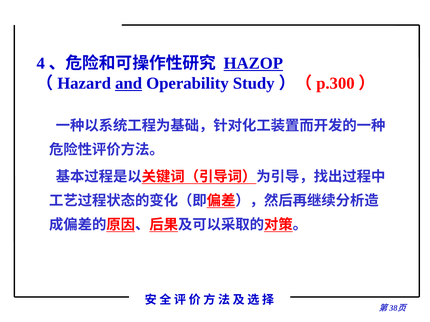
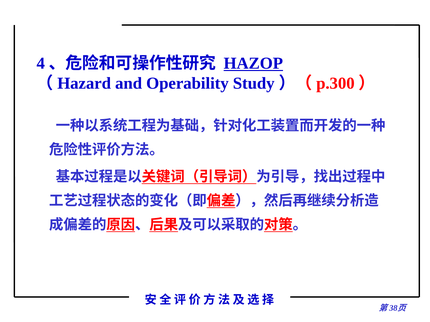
and underline: present -> none (129, 84)
